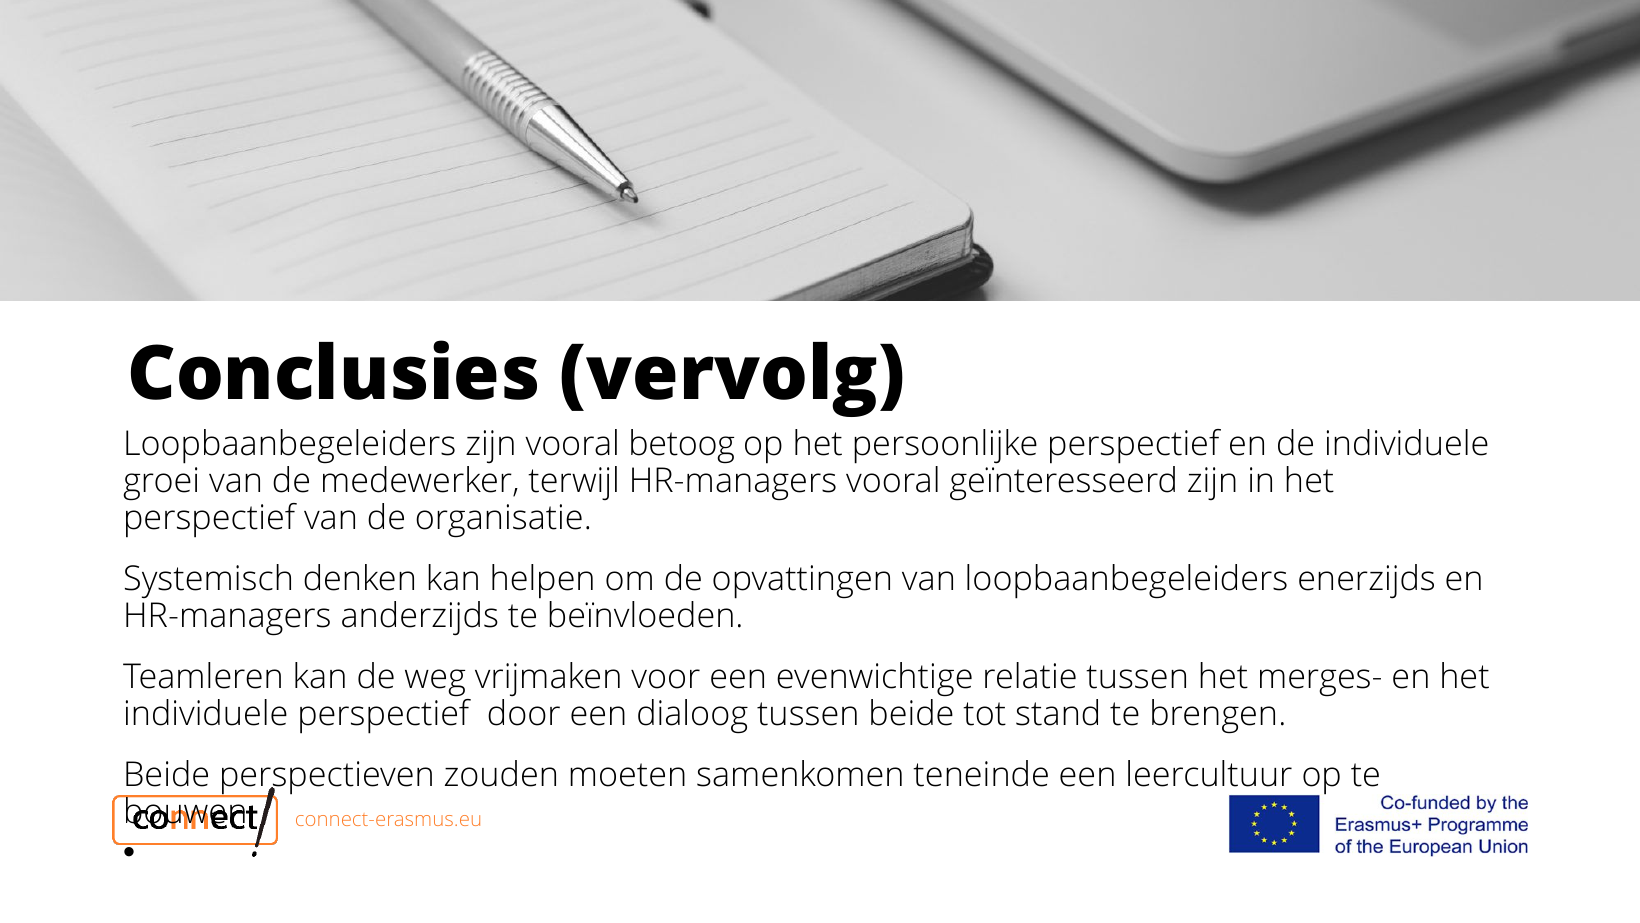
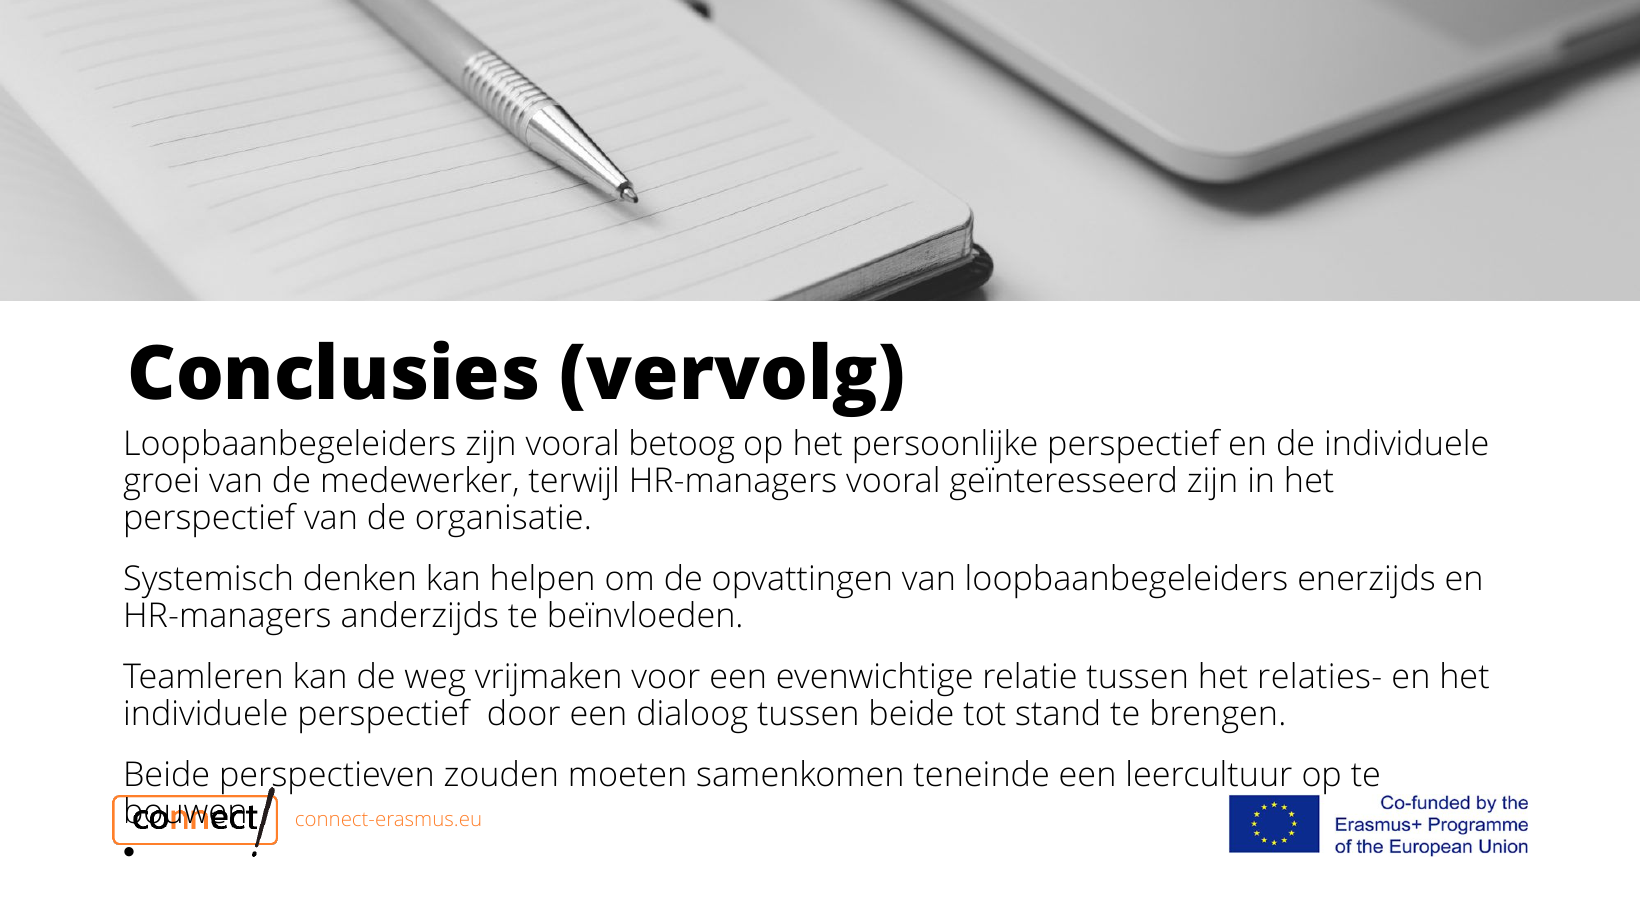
merges-: merges- -> relaties- (1320, 677)
